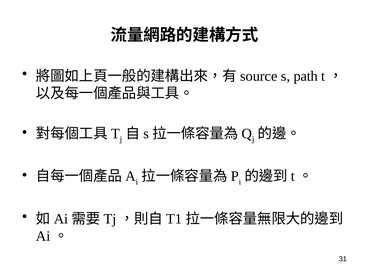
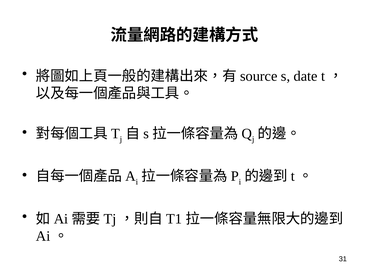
path: path -> date (306, 76)
